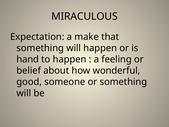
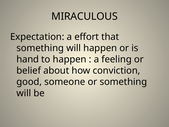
make: make -> effort (87, 37)
wonderful: wonderful -> conviction (116, 70)
